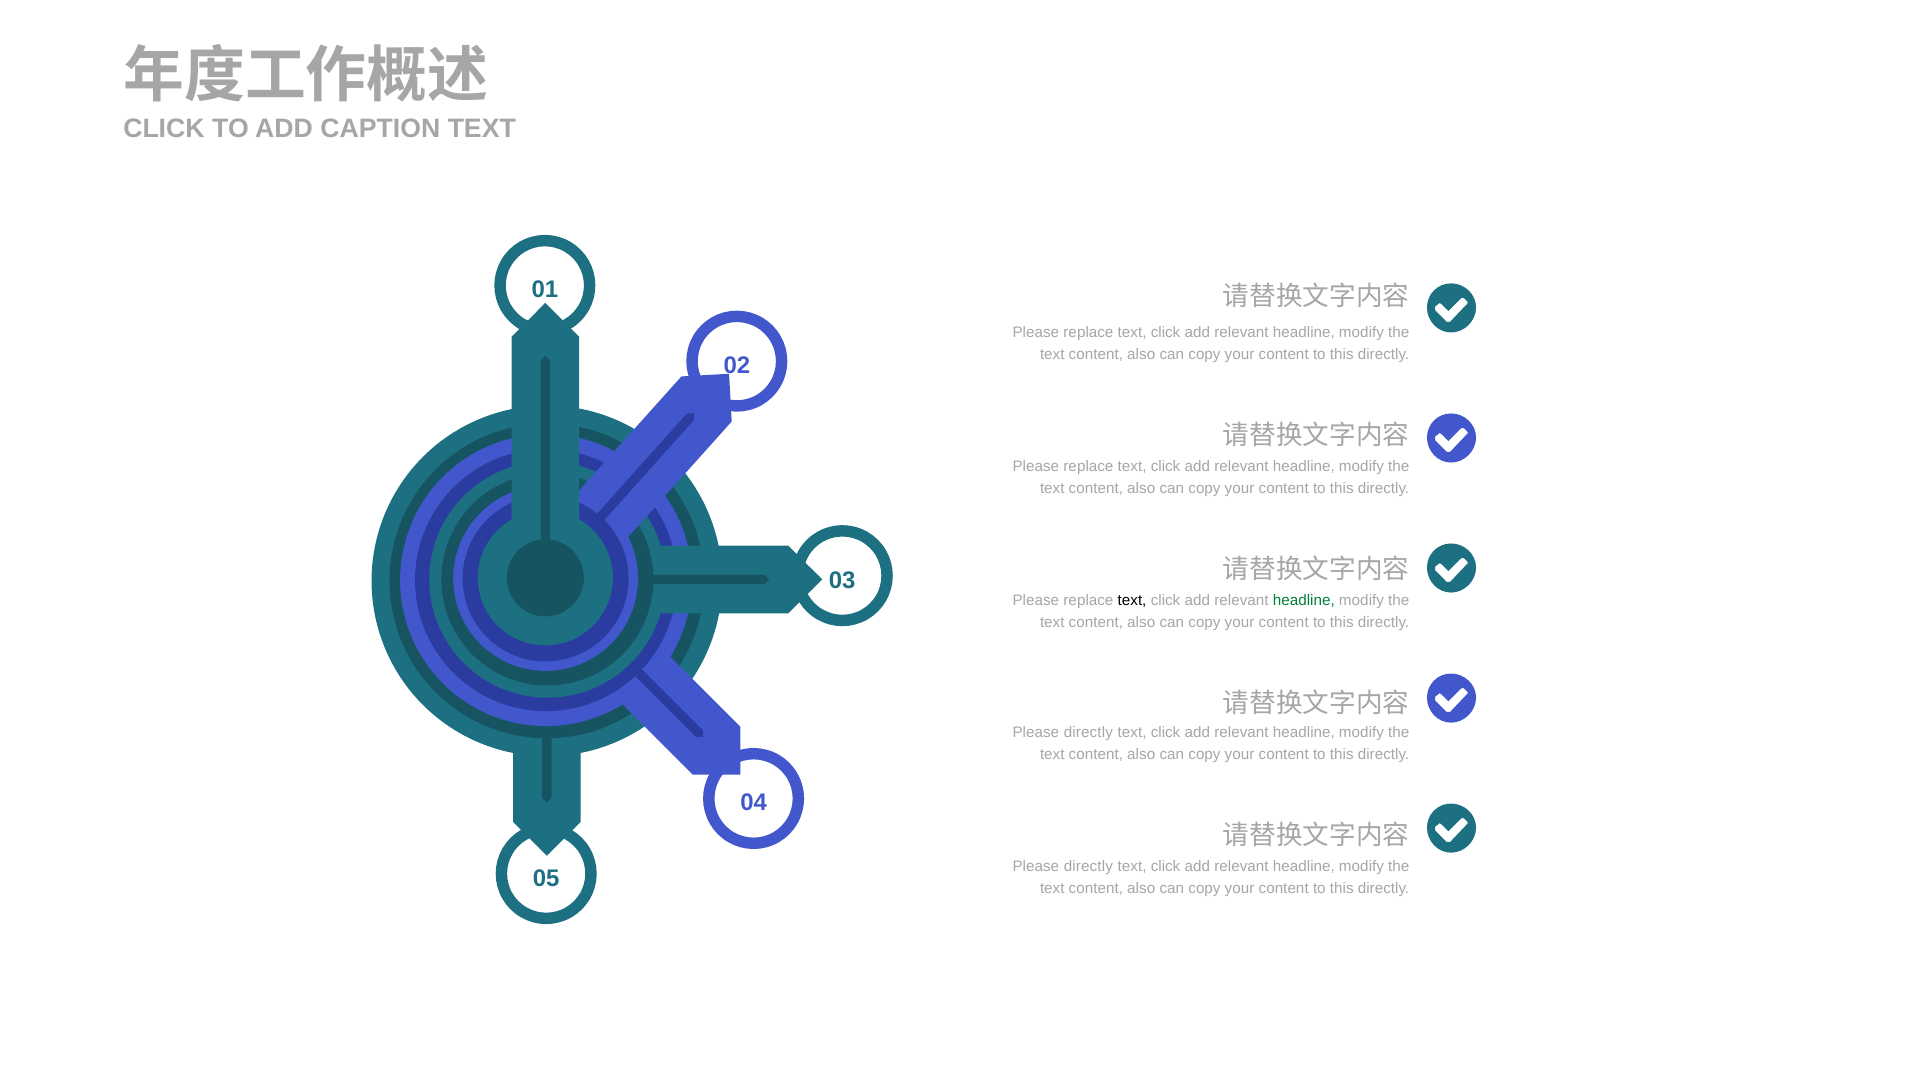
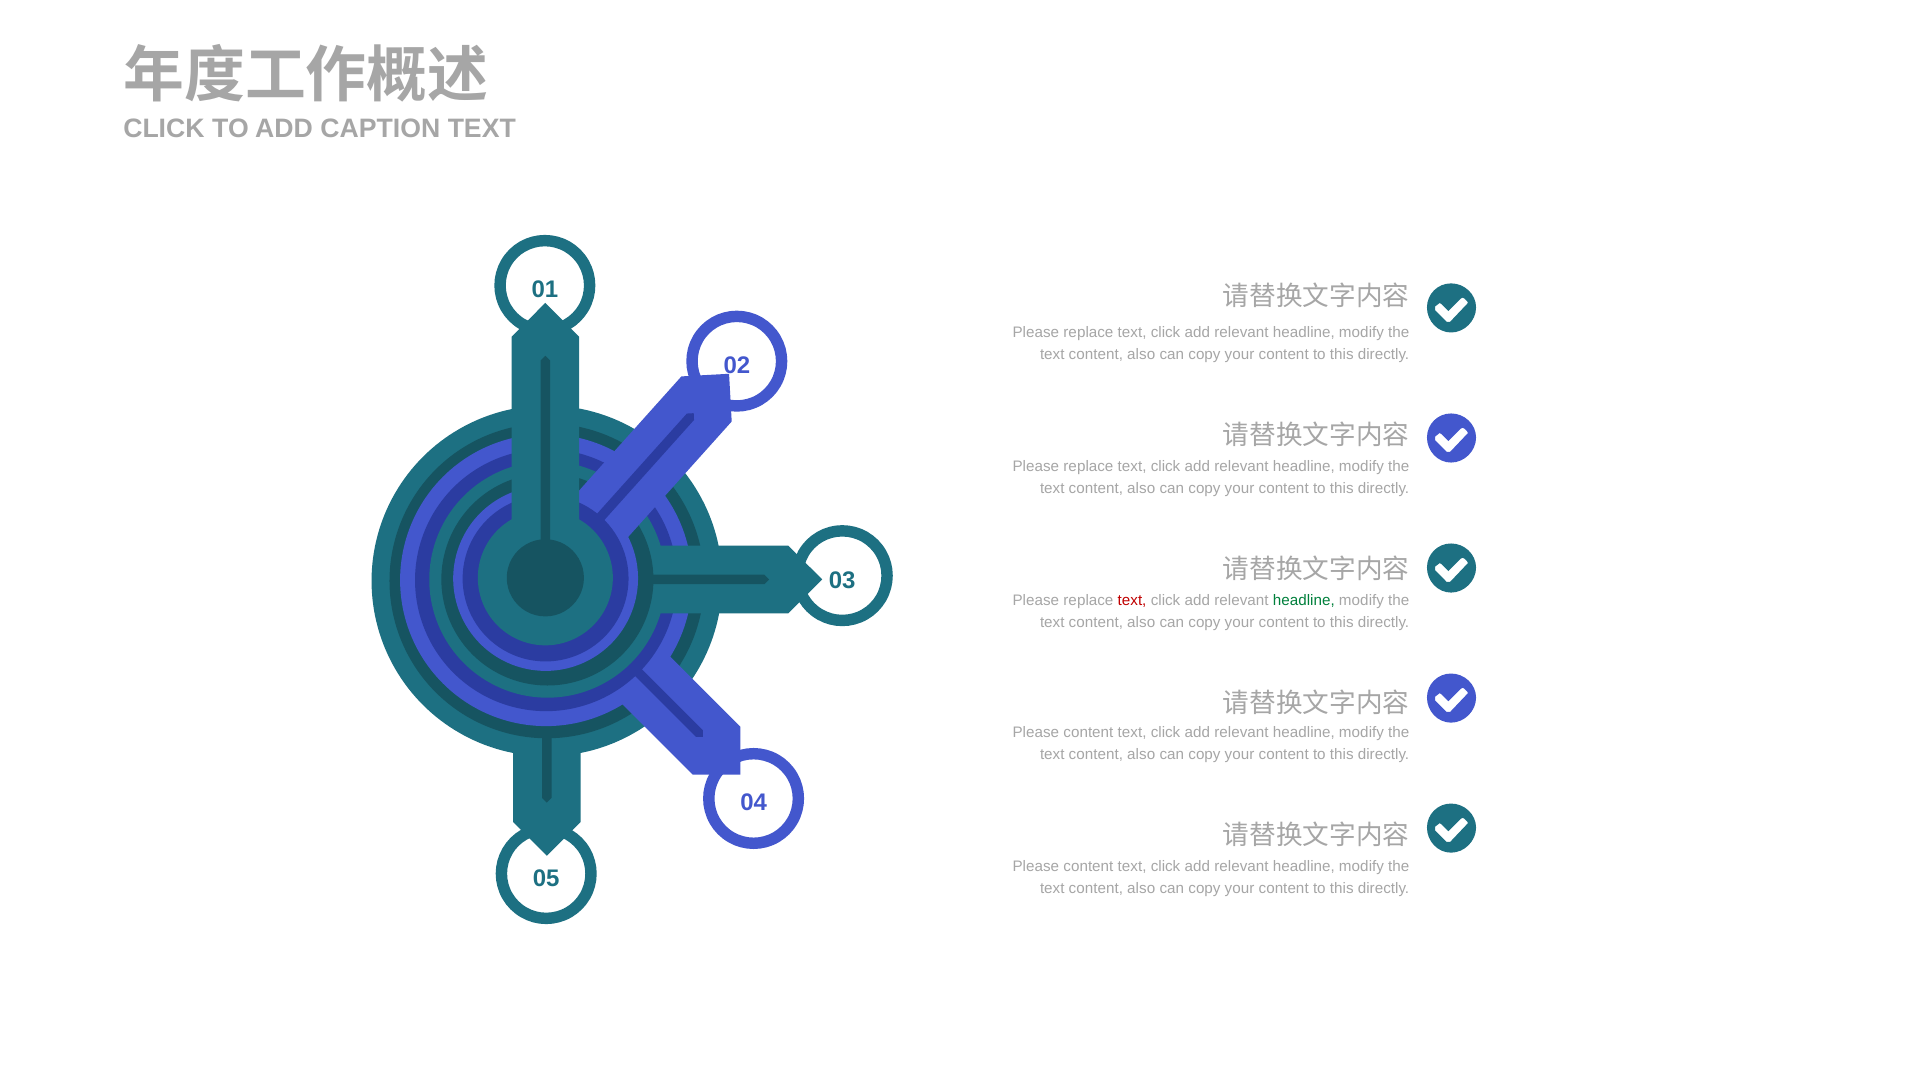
text colour: black -> red (1132, 600)
directly: directly -> content (1088, 732)
directly: directly -> content (1088, 866)
